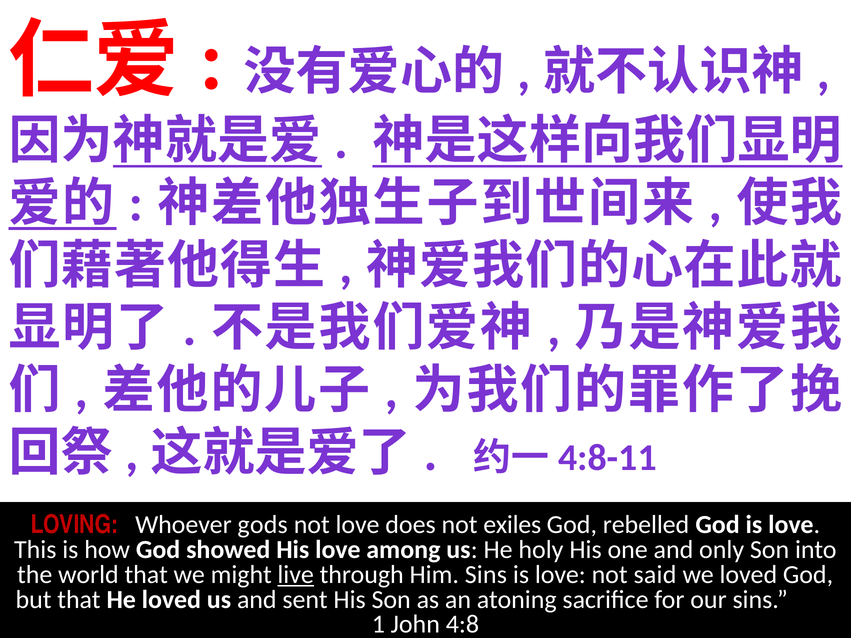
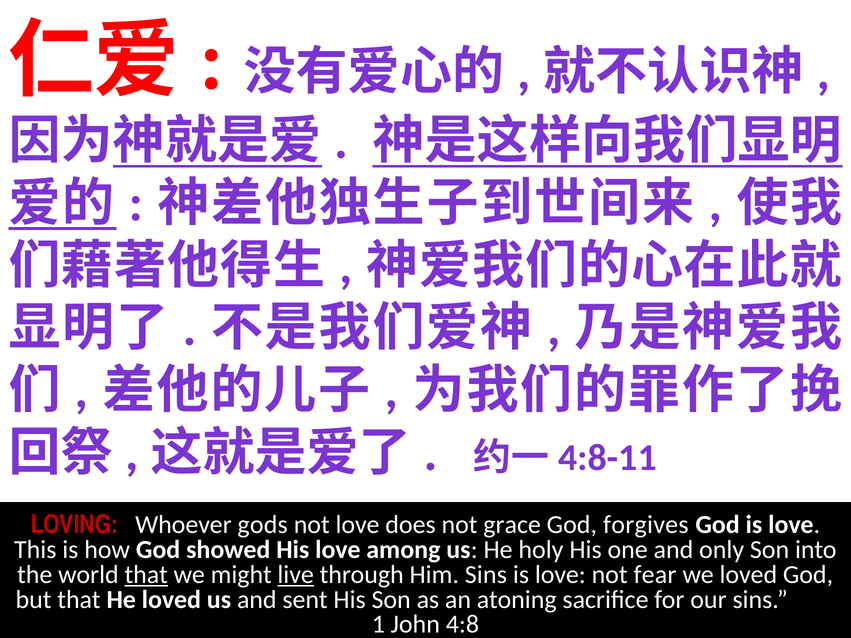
exiles: exiles -> grace (512, 525)
rebelled: rebelled -> forgives (646, 525)
that underline: none -> present (146, 575)
said: said -> fear (655, 575)
